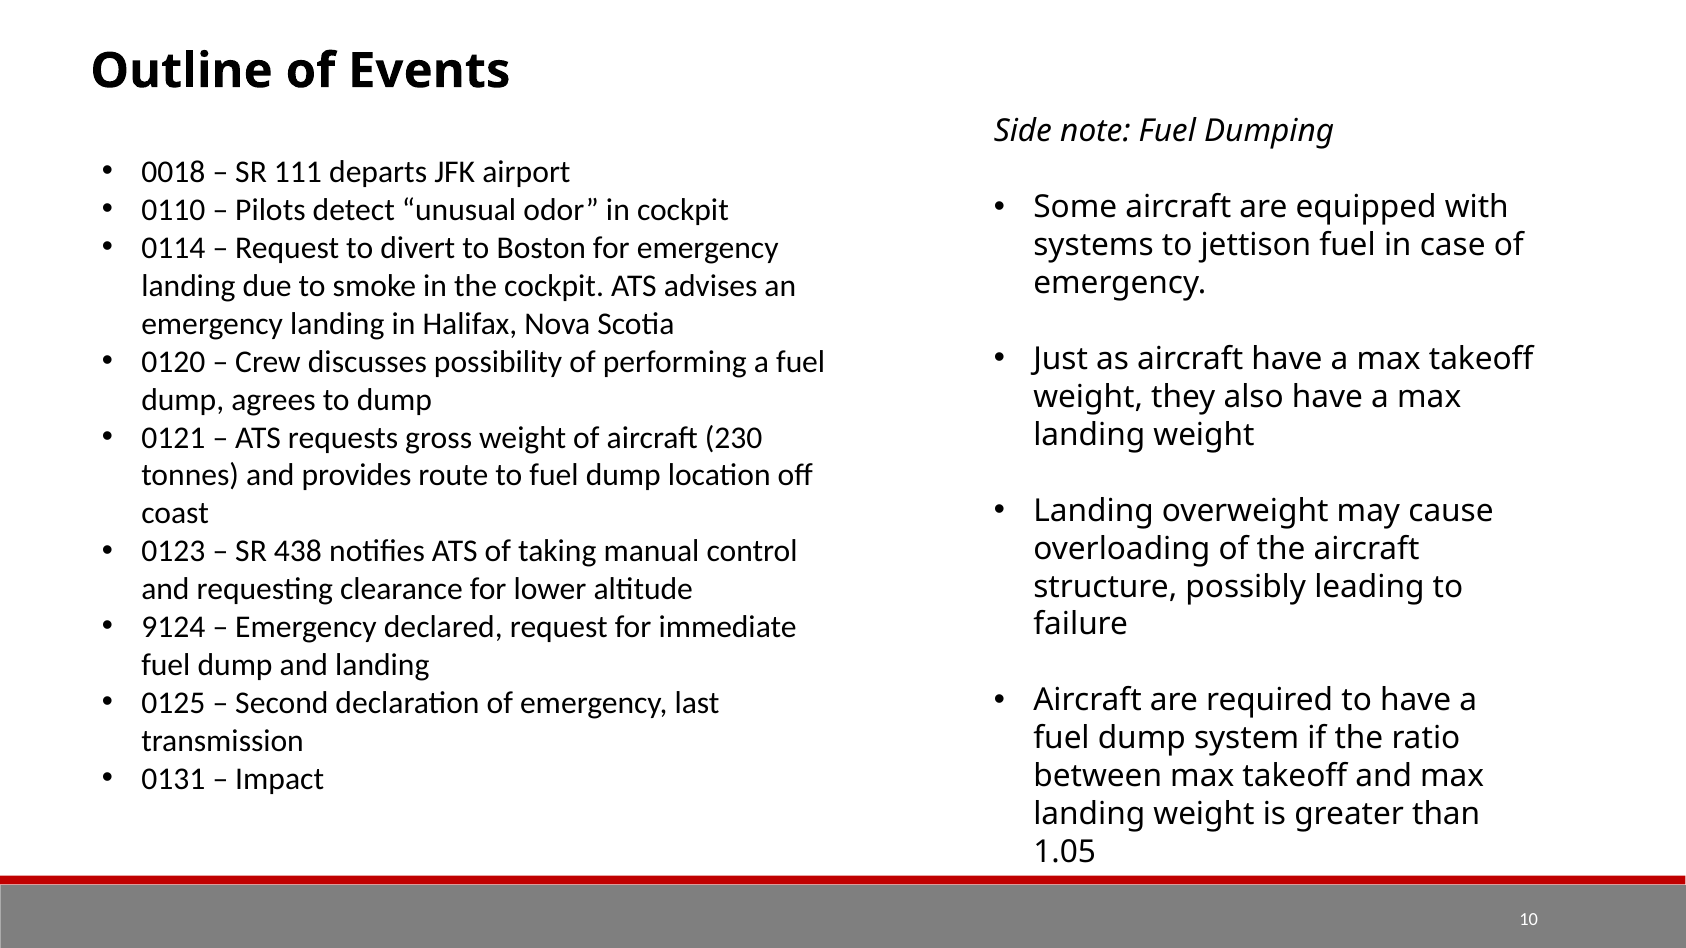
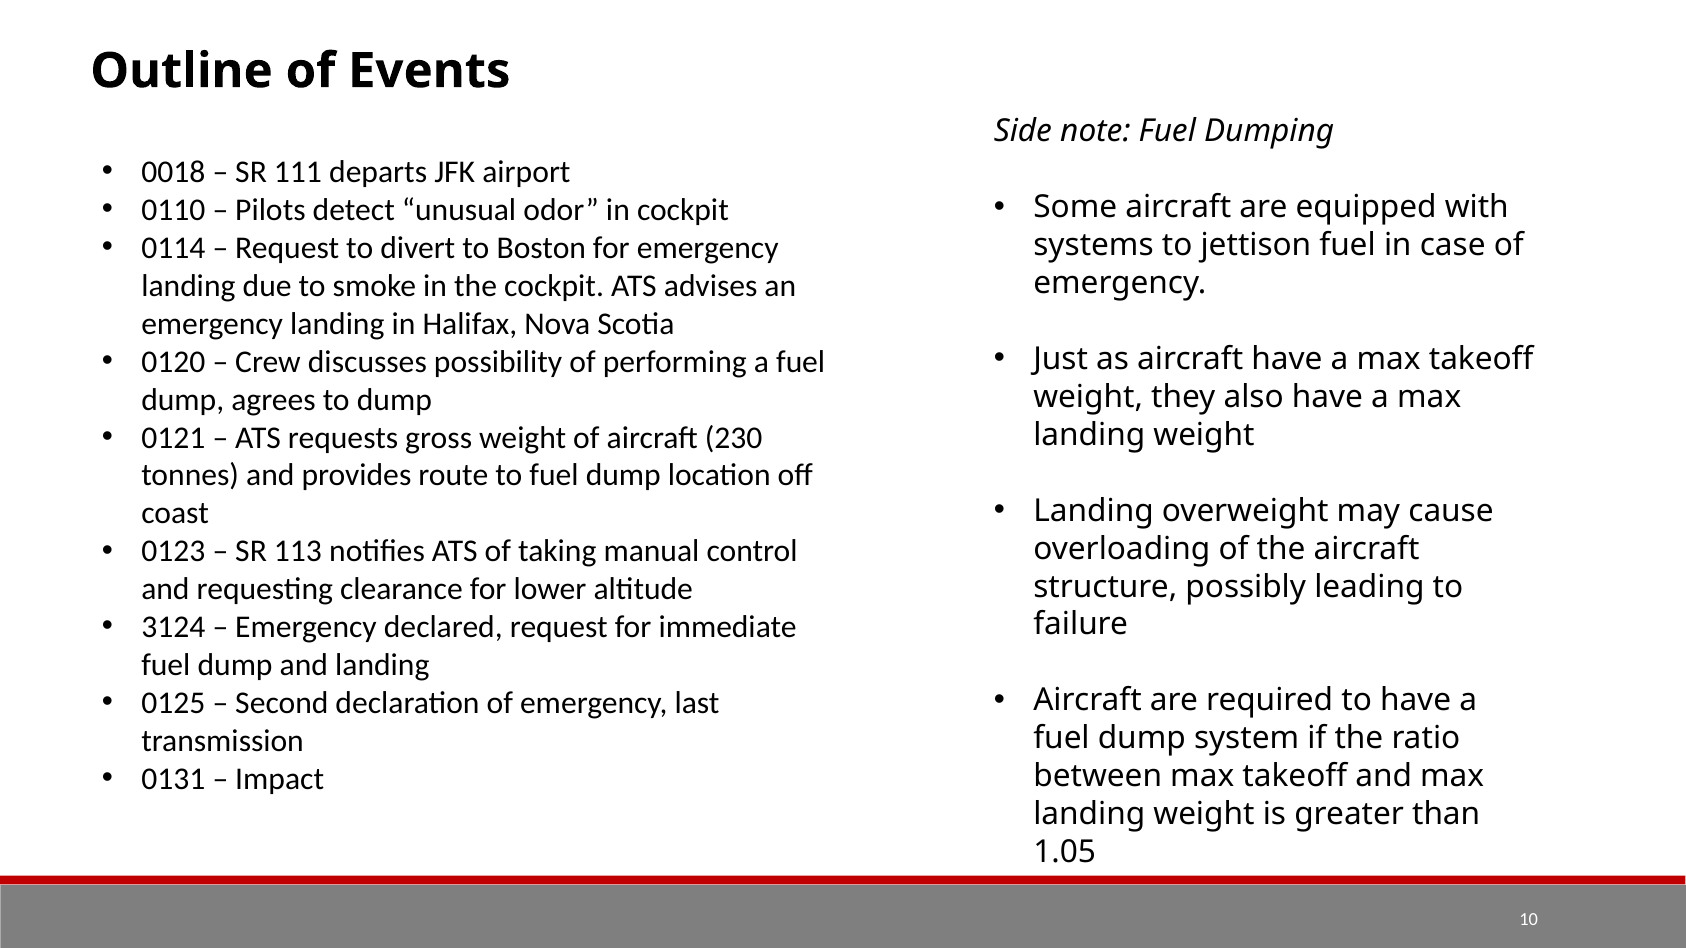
438: 438 -> 113 (298, 552)
9124: 9124 -> 3124 (173, 627)
